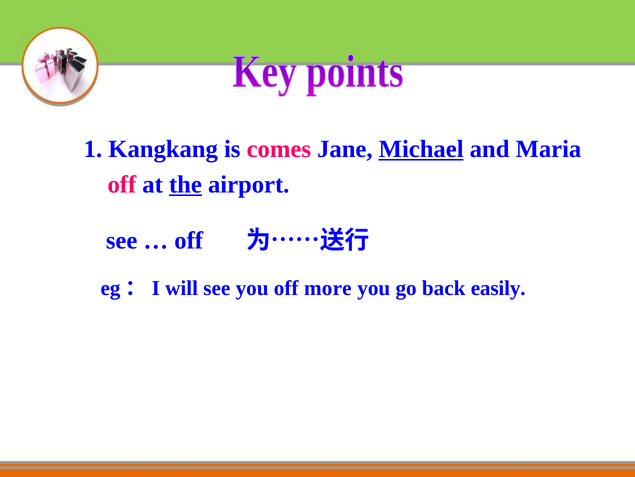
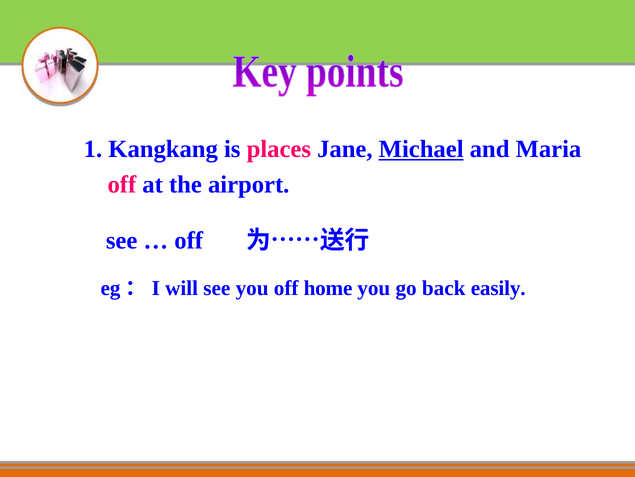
comes: comes -> places (279, 149)
the underline: present -> none (185, 184)
more: more -> home (328, 288)
